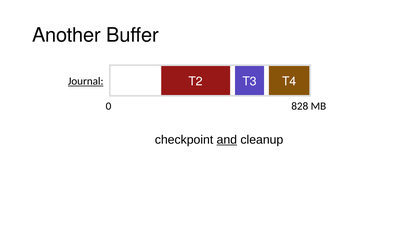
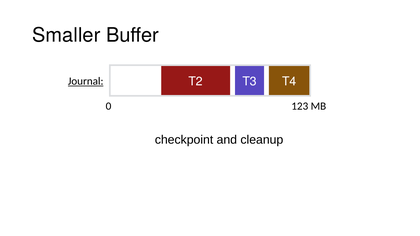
Another: Another -> Smaller (66, 35)
828: 828 -> 123 (300, 106)
and underline: present -> none (227, 140)
